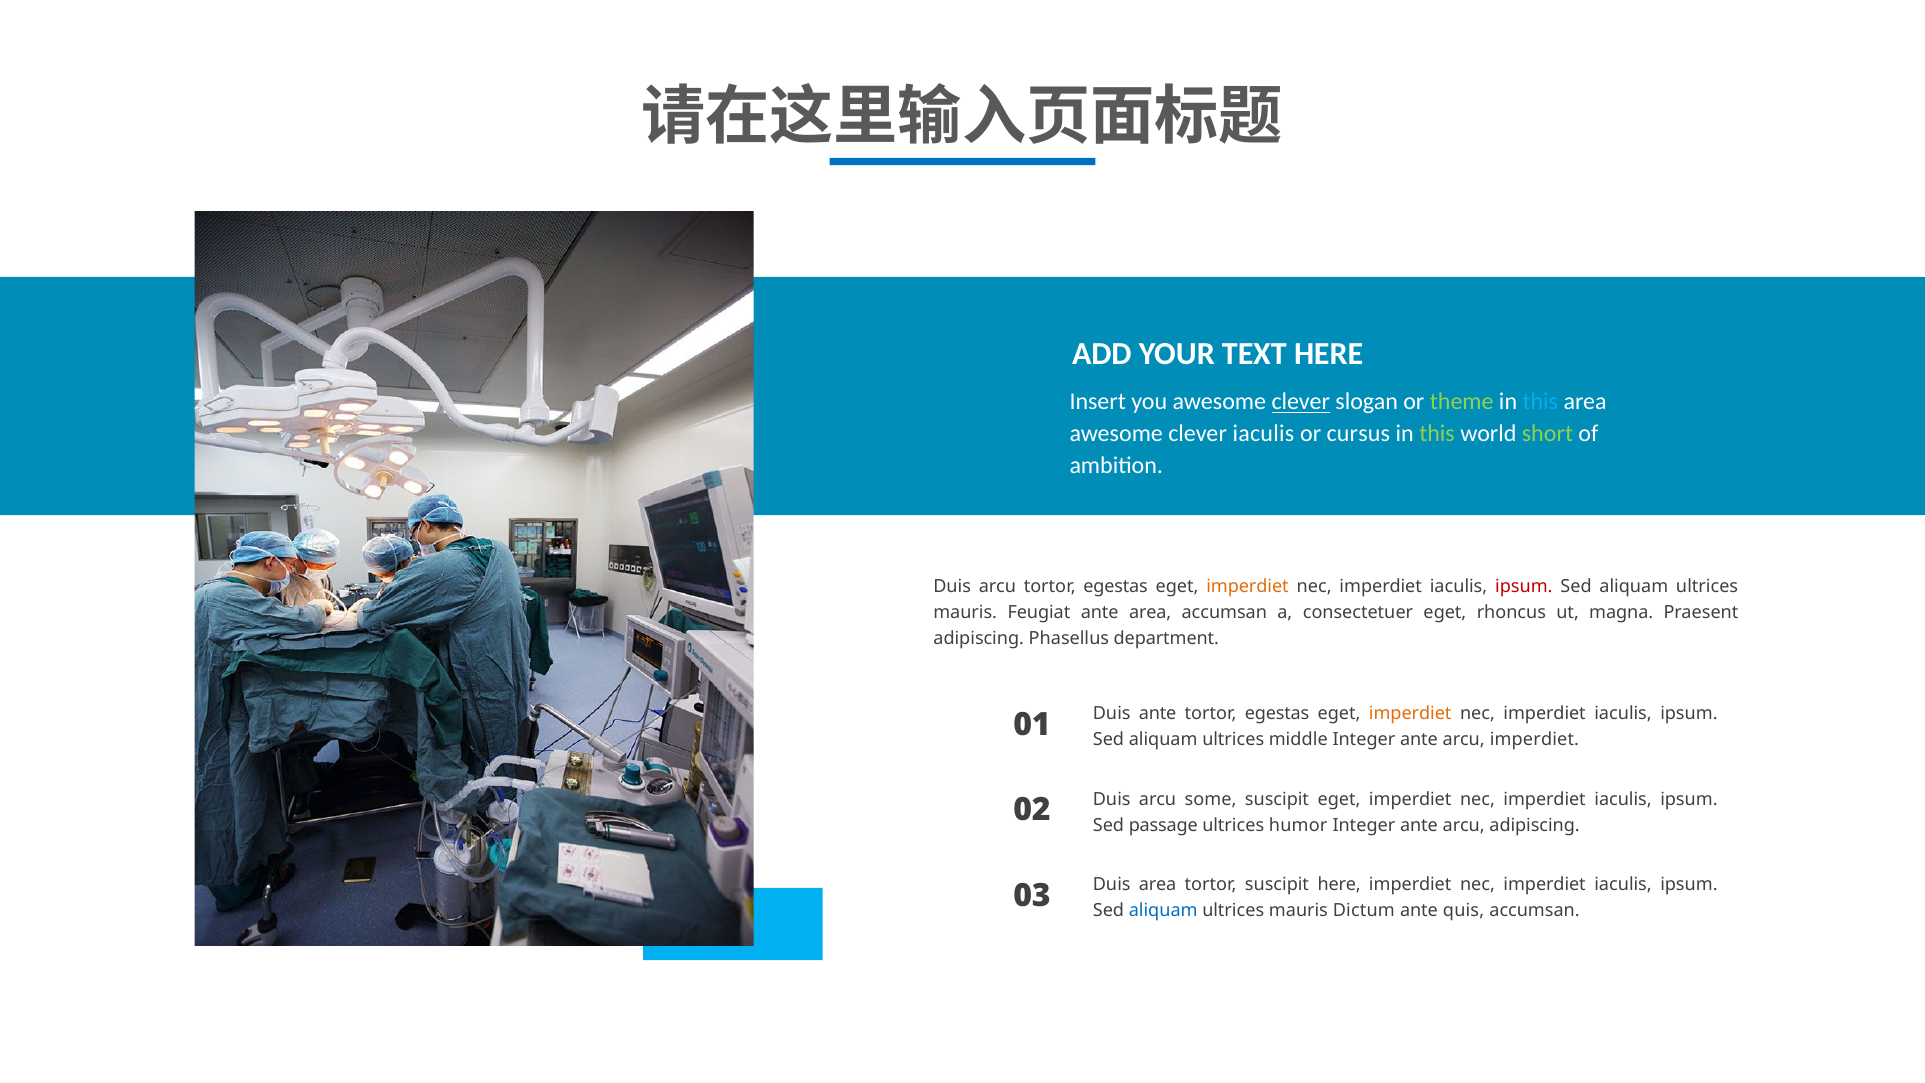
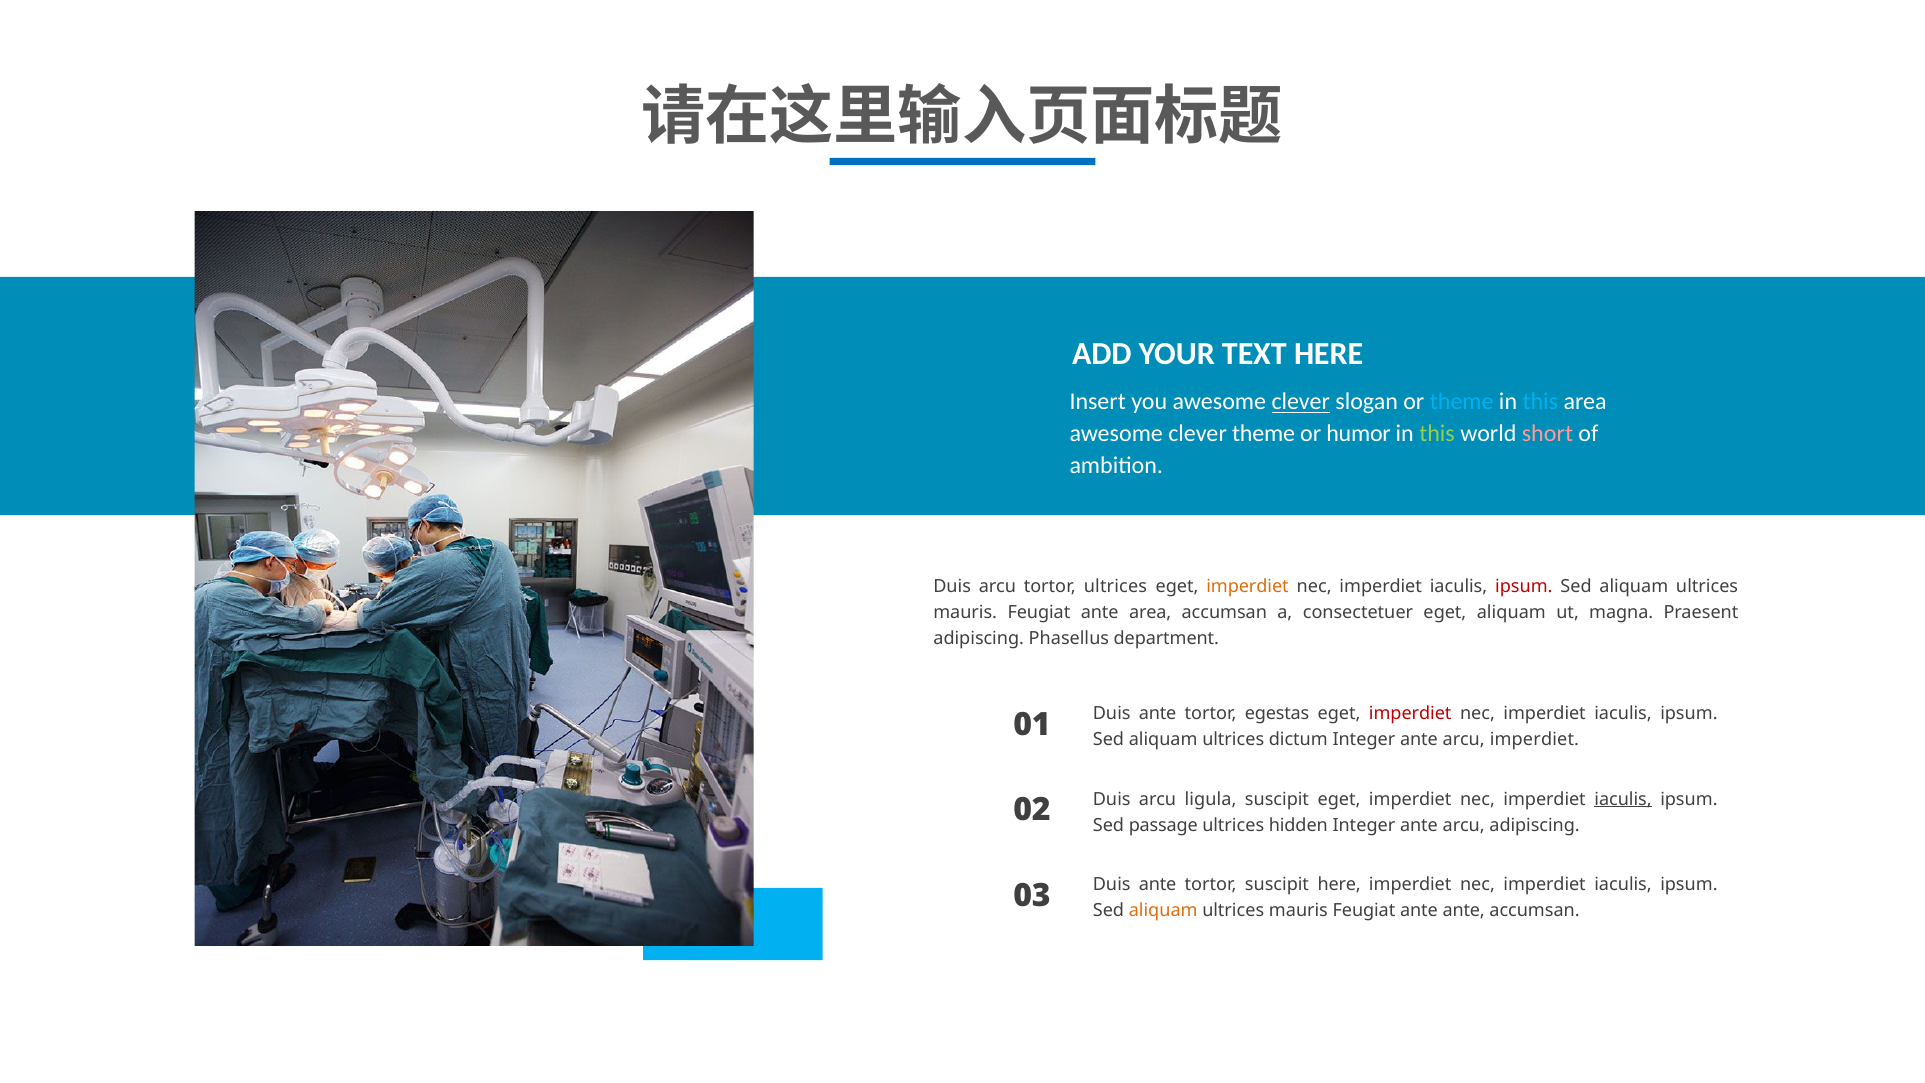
theme colour: light green -> light blue (1462, 402)
clever iaculis: iaculis -> theme (1264, 434)
cursus: cursus -> humor (1359, 434)
short colour: light green -> pink (1547, 434)
arcu tortor egestas: egestas -> ultrices (1115, 586)
eget rhoncus: rhoncus -> aliquam (1511, 612)
imperdiet colour: orange -> red (1410, 713)
middle: middle -> dictum (1298, 739)
some: some -> ligula (1211, 799)
iaculis underline: none -> present (1623, 799)
humor: humor -> hidden (1298, 825)
03 Duis area: area -> ante (1158, 884)
aliquam colour: blue -> orange (1163, 910)
Dictum: Dictum -> Feugiat (1364, 910)
ante quis: quis -> ante (1464, 910)
